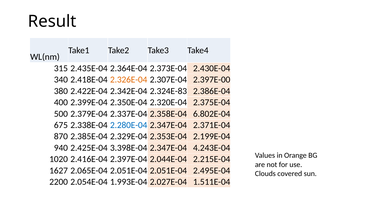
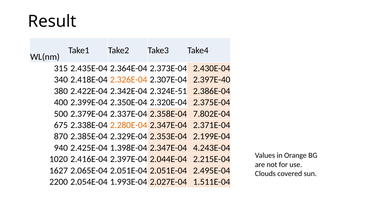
2.397E-00: 2.397E-00 -> 2.397E-40 (212, 80)
2.324E-83: 2.324E-83 -> 2.324E-51 (168, 91)
6.802E-04: 6.802E-04 -> 7.802E-04 (212, 114)
2.280E-04 colour: blue -> orange (129, 125)
3.398E-04: 3.398E-04 -> 1.398E-04 (129, 148)
